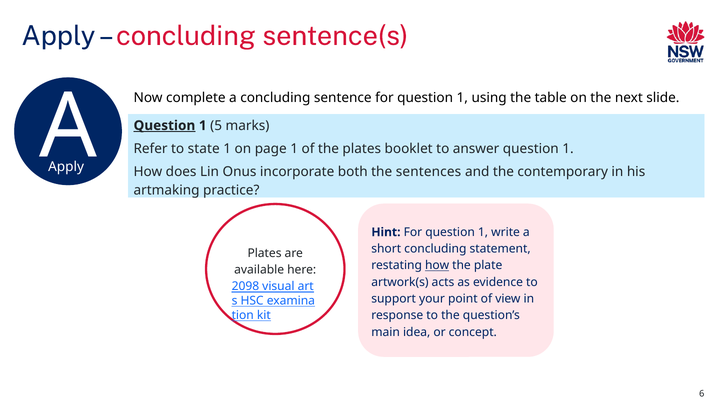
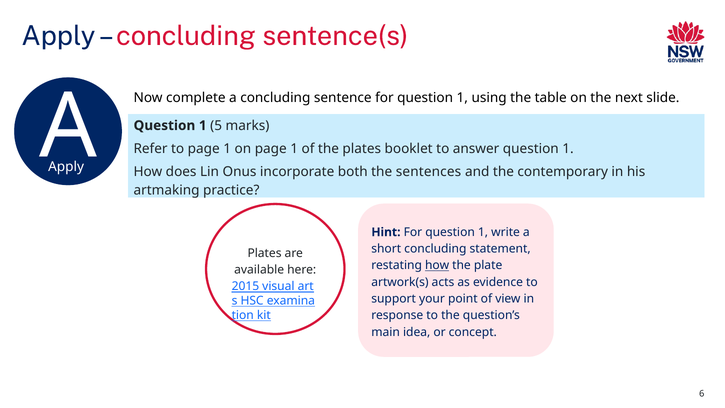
Question underline: present -> none (164, 125)
to state: state -> page (204, 149)
2098: 2098 -> 2015 (245, 286)
